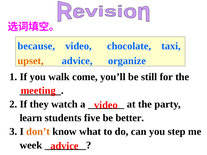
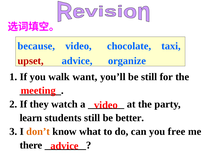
upset colour: orange -> red (31, 61)
come: come -> want (85, 77)
students five: five -> still (92, 118)
step: step -> free (177, 132)
week: week -> there (31, 145)
